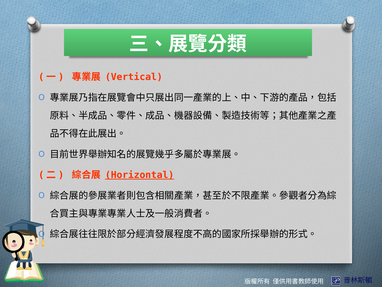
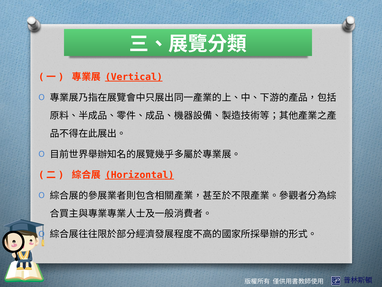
Vertical underline: none -> present (134, 77)
